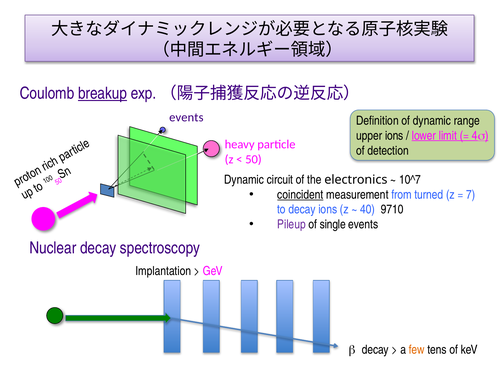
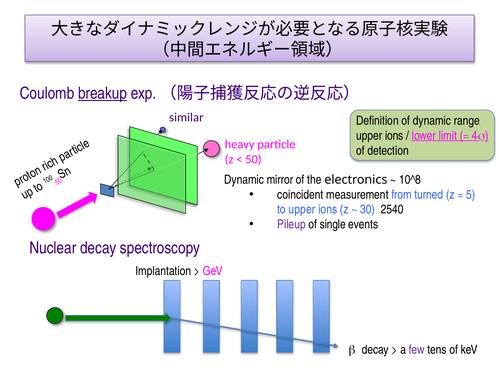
events: events -> similar (186, 117)
circuit: circuit -> mirror (280, 180)
10^7: 10^7 -> 10^8 (410, 180)
coincident underline: present -> none (300, 195)
7: 7 -> 5 (471, 195)
to decay: decay -> upper (302, 210)
40: 40 -> 30 (368, 210)
9710: 9710 -> 2540 (392, 210)
few colour: orange -> purple (417, 350)
